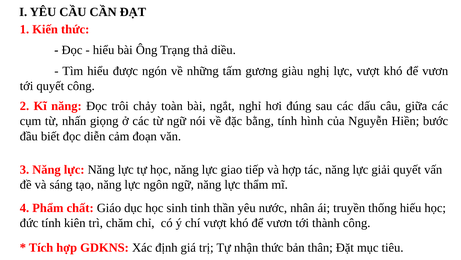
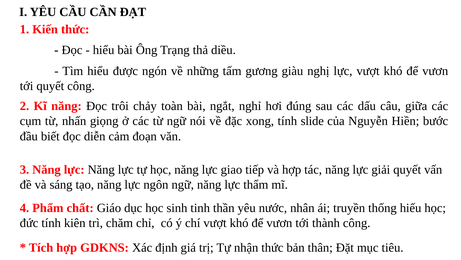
bằng: bằng -> xong (260, 121)
hình: hình -> slide (312, 121)
